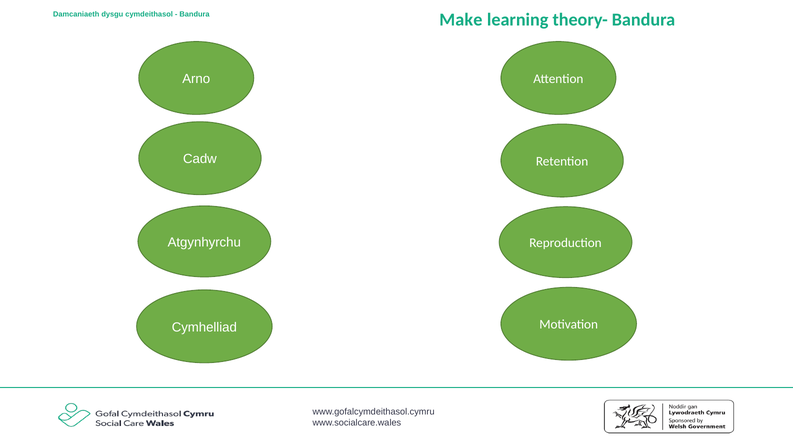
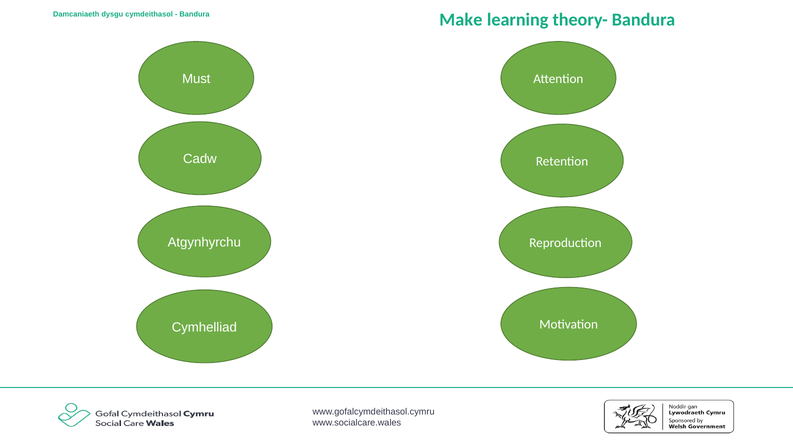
Arno: Arno -> Must (196, 79)
